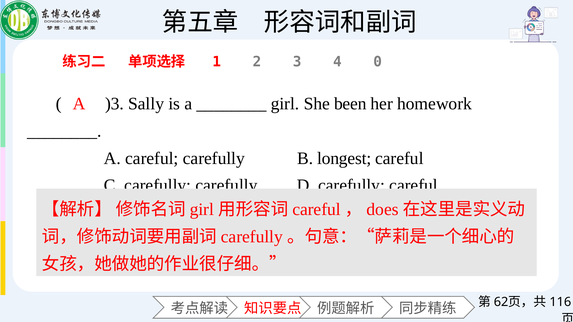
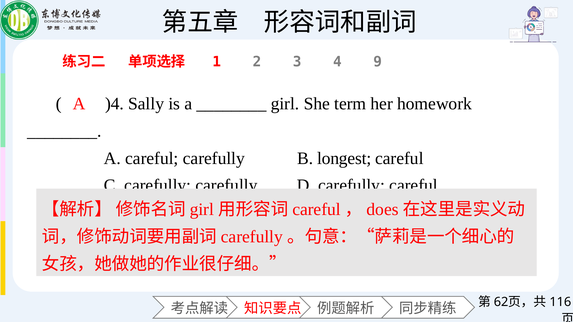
0: 0 -> 9 (378, 62)
)3: )3 -> )4 (114, 104)
been: been -> term (350, 104)
